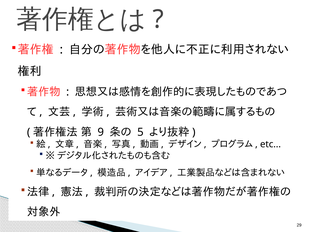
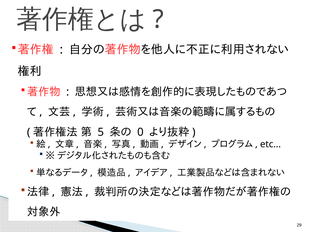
9: 9 -> 5 (101, 132)
5: 5 -> 0 (140, 132)
